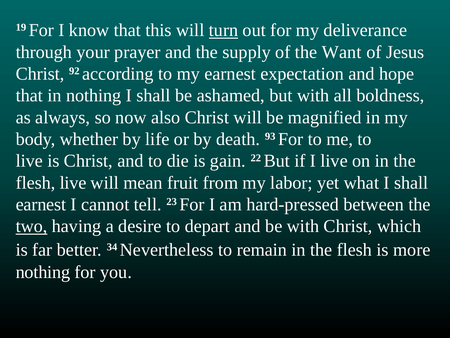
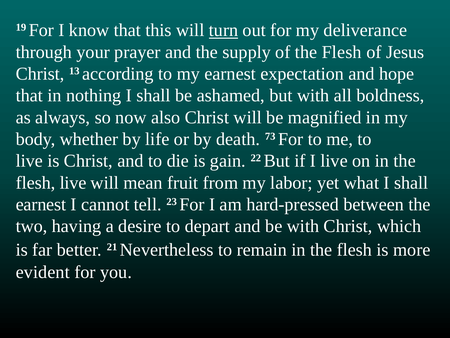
of the Want: Want -> Flesh (342, 52)
92: 92 -> 13 (74, 71)
93: 93 -> 73 (270, 136)
two underline: present -> none (32, 226)
34: 34 -> 21 (112, 247)
nothing: nothing -> evident (43, 272)
